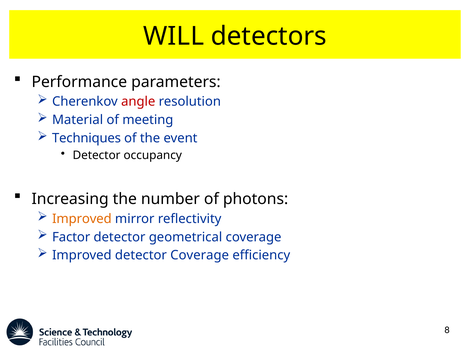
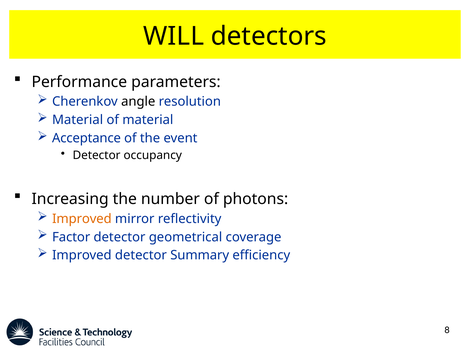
angle colour: red -> black (138, 101)
of meeting: meeting -> material (148, 120)
Techniques: Techniques -> Acceptance (86, 138)
detector Coverage: Coverage -> Summary (200, 255)
